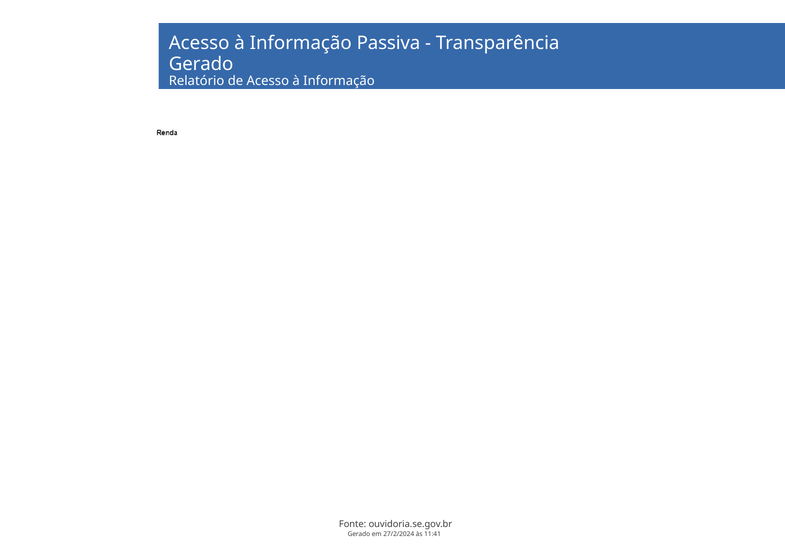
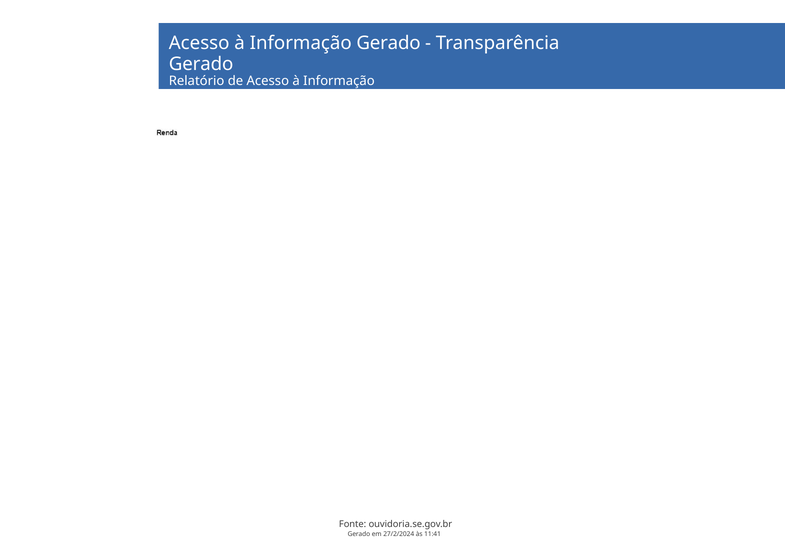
Informação Passiva: Passiva -> Gerado (389, 43)
